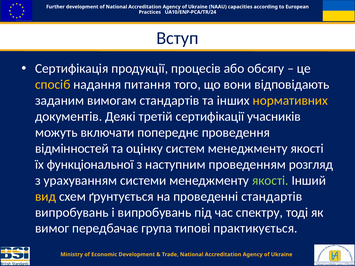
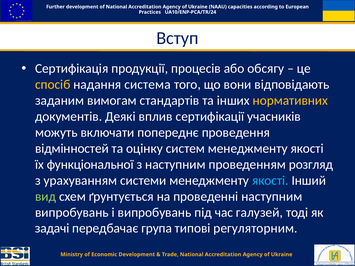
питання: питання -> система (148, 85)
третій: третій -> вплив (156, 117)
якості colour: light green -> light blue (270, 181)
вид colour: yellow -> light green (46, 197)
проведенні стандартів: стандартів -> наступним (272, 197)
спектру: спектру -> галузей (259, 213)
вимог: вимог -> задачі (52, 229)
практикується: практикується -> регуляторним (256, 229)
